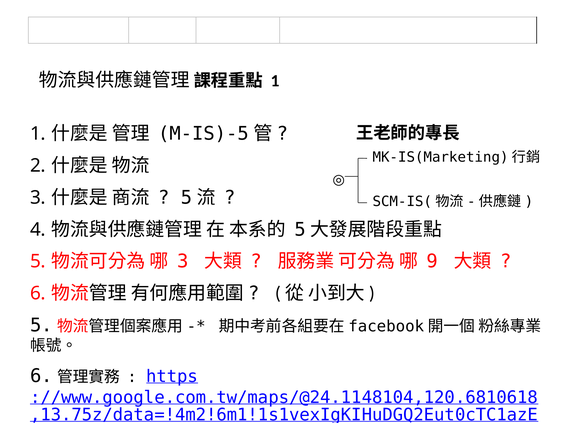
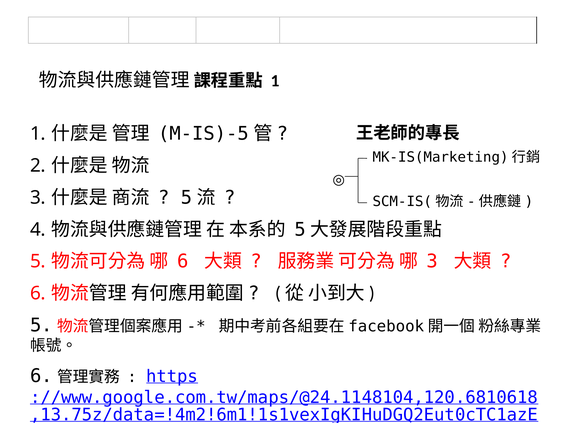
3: 3 -> 6 (183, 262)
9: 9 -> 3 (432, 262)
